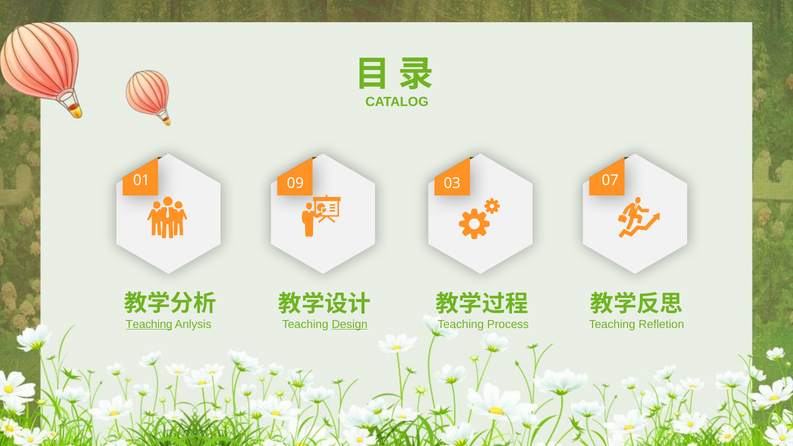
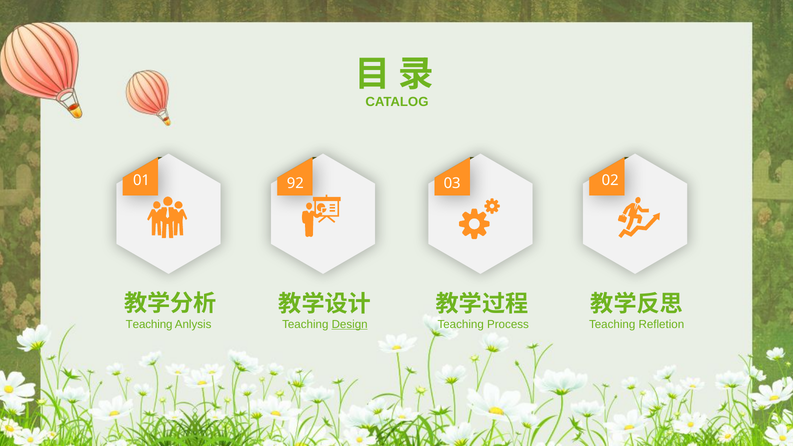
09: 09 -> 92 (295, 183)
07: 07 -> 02 (610, 180)
Teaching underline: present -> none (149, 324)
